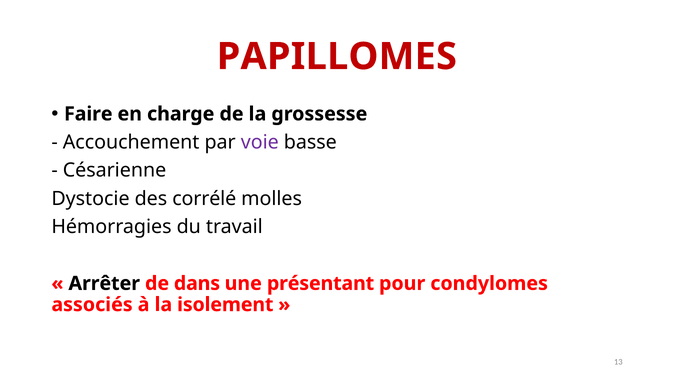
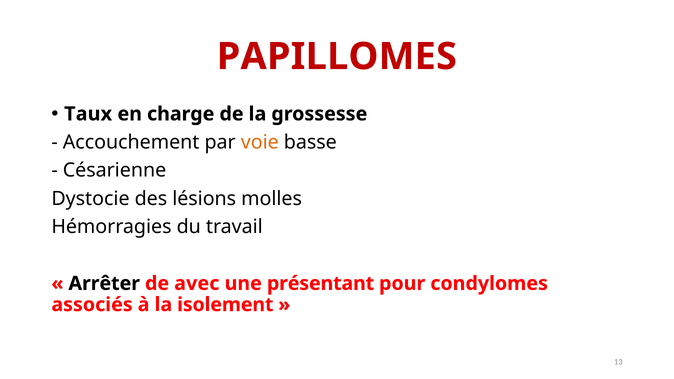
Faire: Faire -> Taux (88, 114)
voie colour: purple -> orange (260, 142)
corrélé: corrélé -> lésions (204, 199)
dans: dans -> avec (197, 284)
